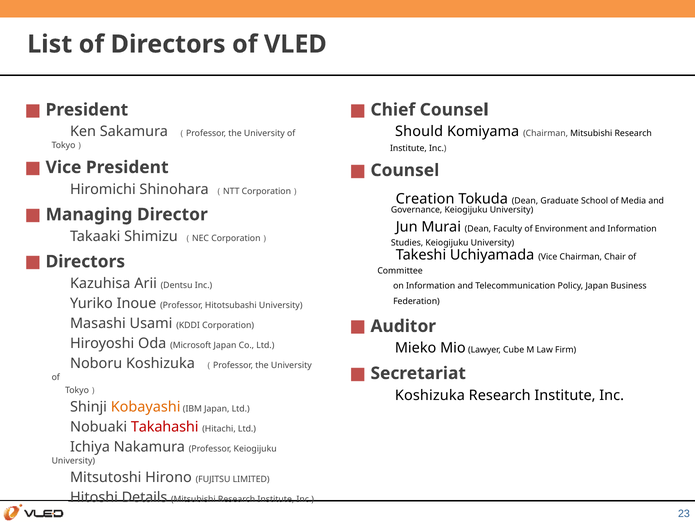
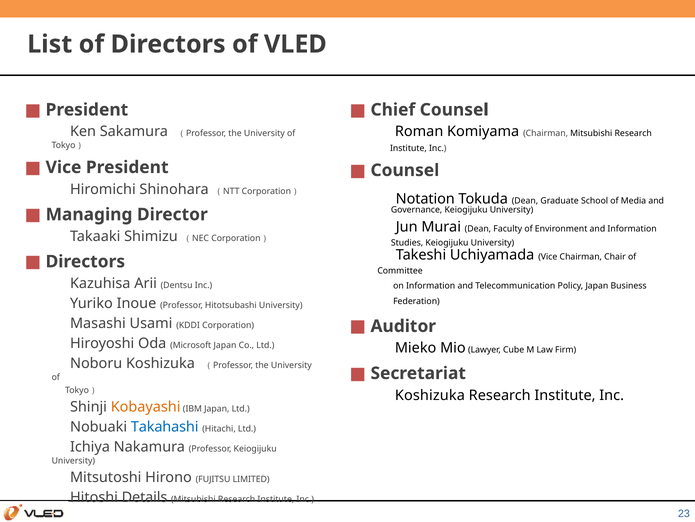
Should: Should -> Roman (419, 132)
Creation: Creation -> Notation (425, 198)
Takahashi colour: red -> blue (165, 427)
